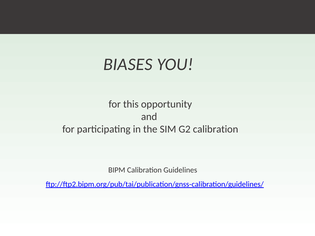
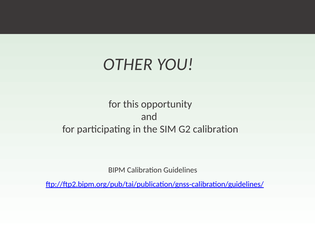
BIASES: BIASES -> OTHER (128, 64)
